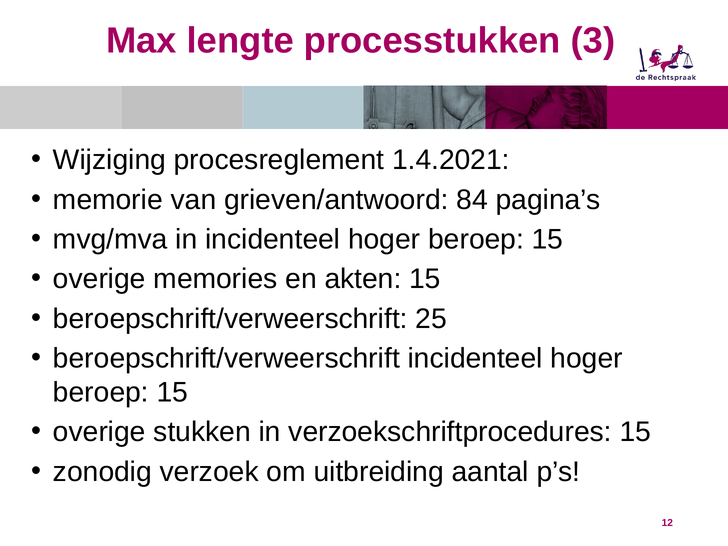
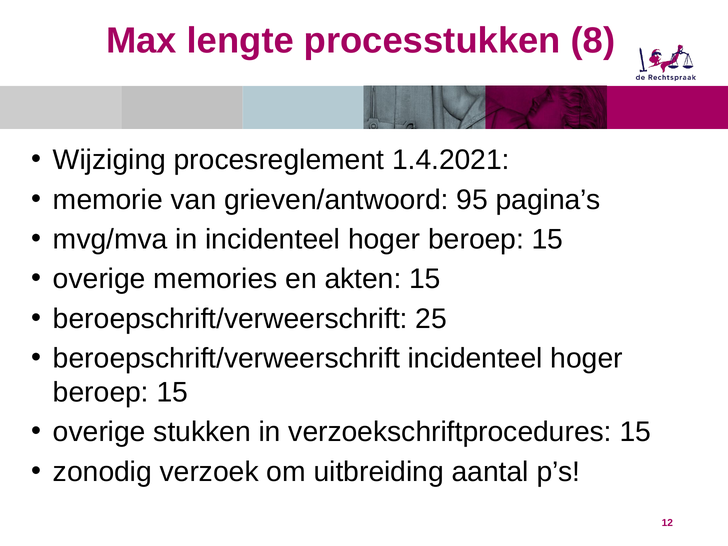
3: 3 -> 8 (593, 41)
84: 84 -> 95 (472, 200)
